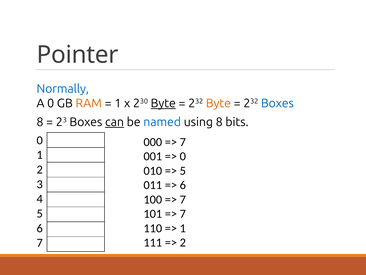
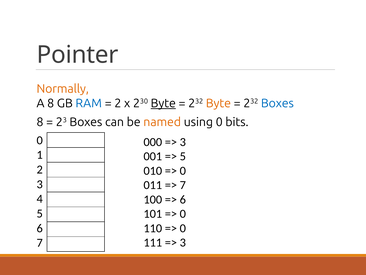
Normally colour: blue -> orange (63, 89)
A 0: 0 -> 8 (51, 103)
RAM colour: orange -> blue (89, 103)
1: 1 -> 2 (118, 103)
can underline: present -> none (115, 122)
named colour: blue -> orange (162, 122)
using 8: 8 -> 0 (219, 122)
7: 7 -> 3 (183, 142)
0: 0 -> 5 (183, 156)
5: 5 -> 0 (183, 170)
6: 6 -> 7 (183, 185)
7: 7 -> 6 (183, 199)
7: 7 -> 0 (183, 214)
1: 1 -> 0 (183, 228)
2: 2 -> 3 (183, 242)
